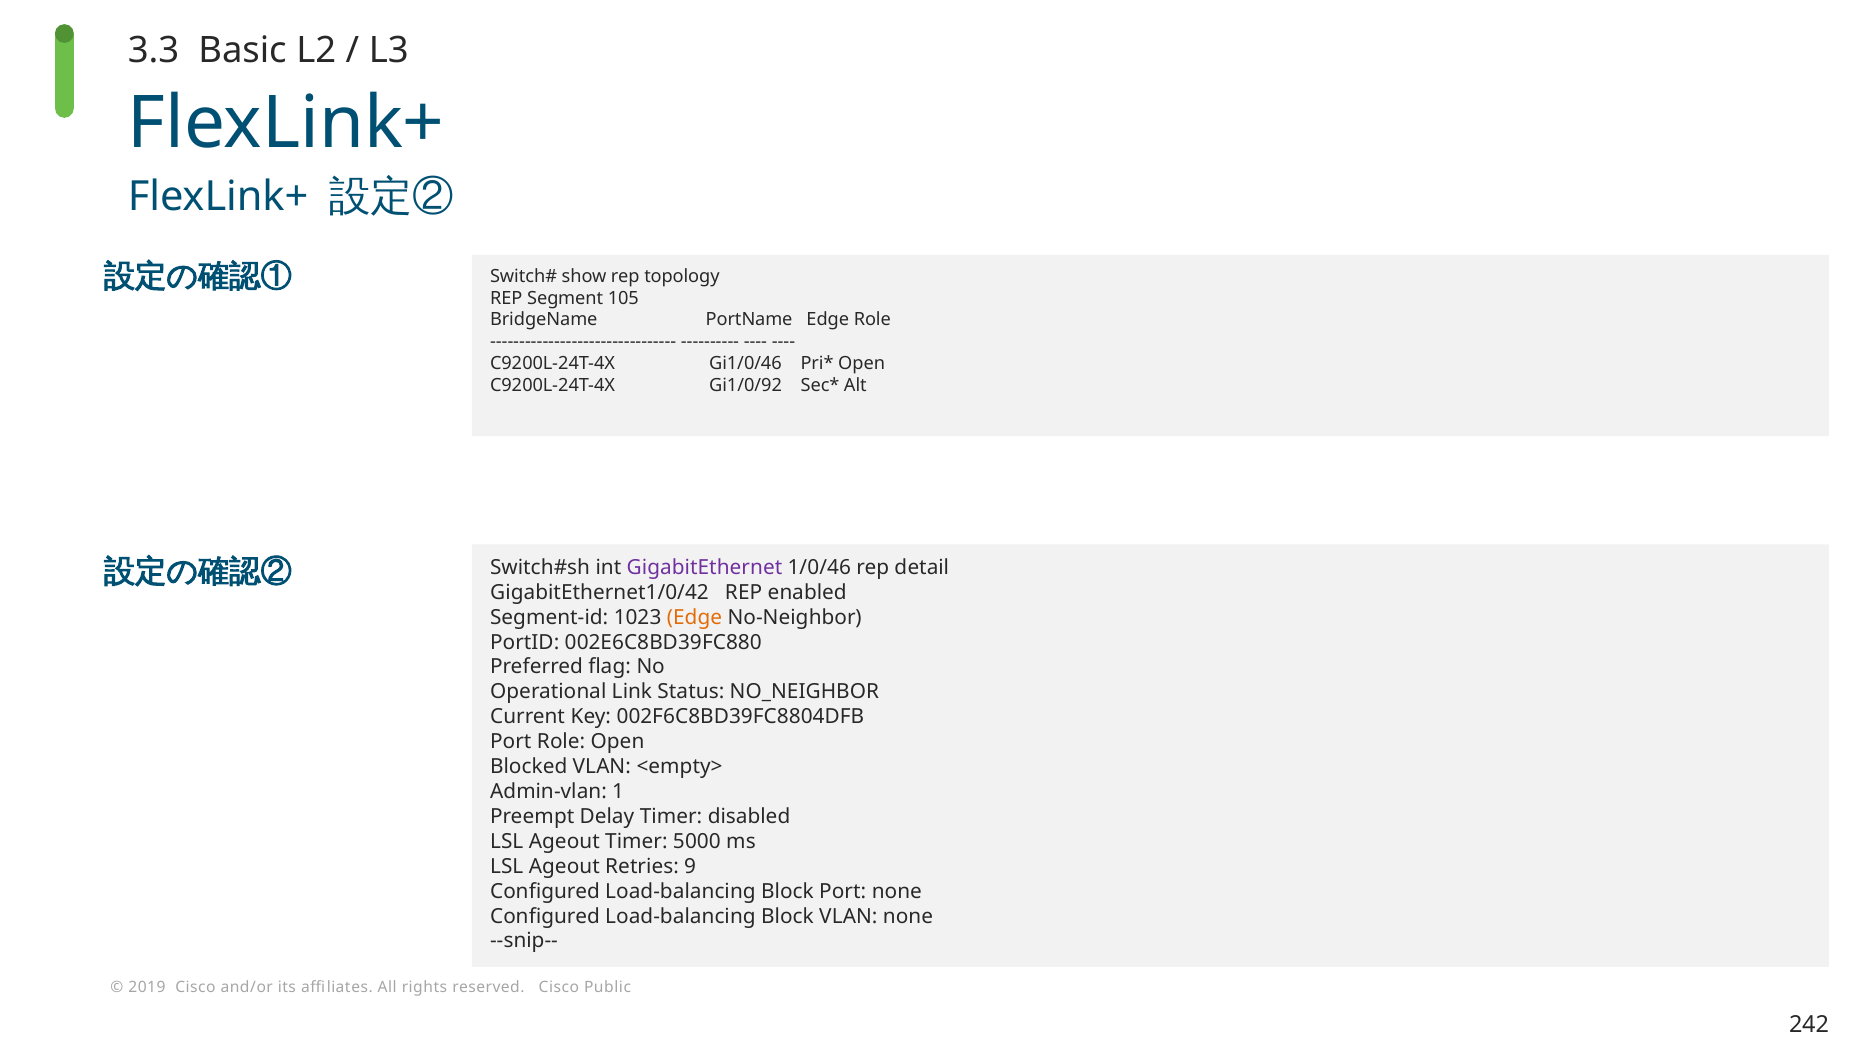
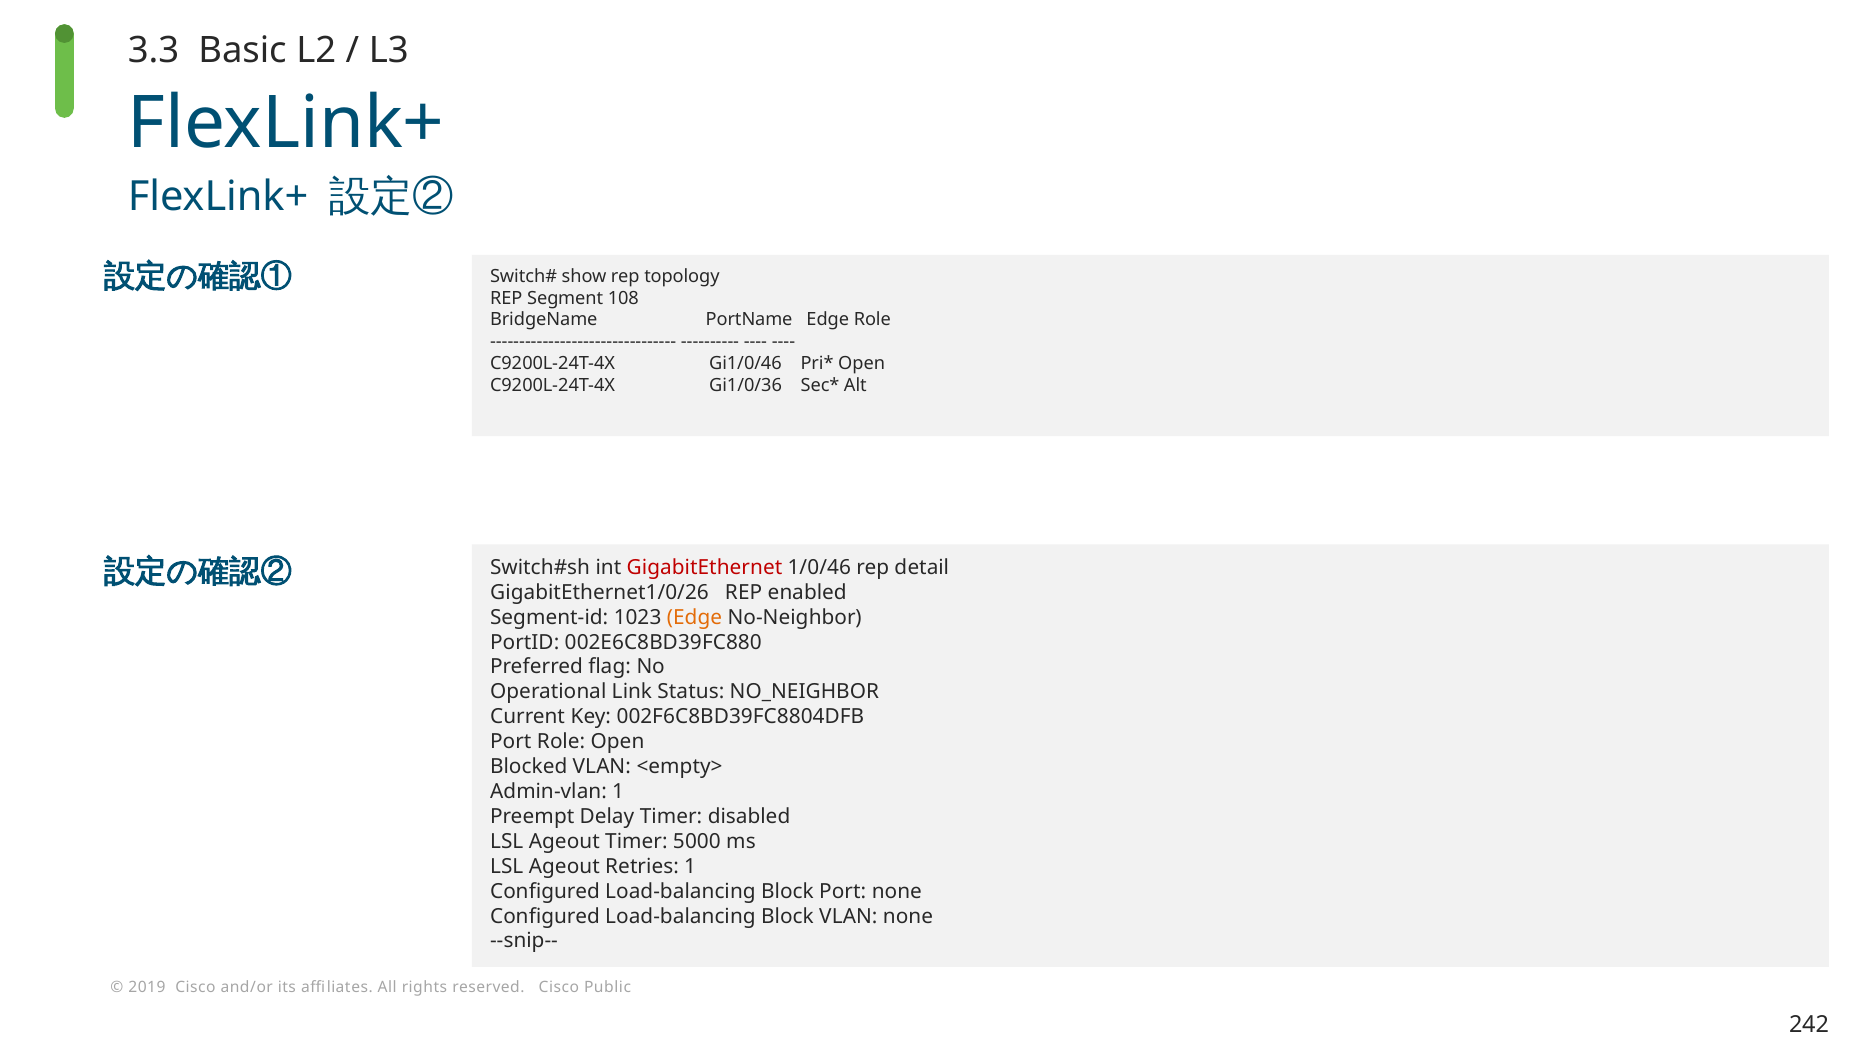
105: 105 -> 108 (623, 298)
Gi1/0/92: Gi1/0/92 -> Gi1/0/36 (746, 385)
GigabitEthernet colour: purple -> red (704, 567)
GigabitEthernet1/0/42: GigabitEthernet1/0/42 -> GigabitEthernet1/0/26 (600, 592)
Retries 9: 9 -> 1 (690, 866)
